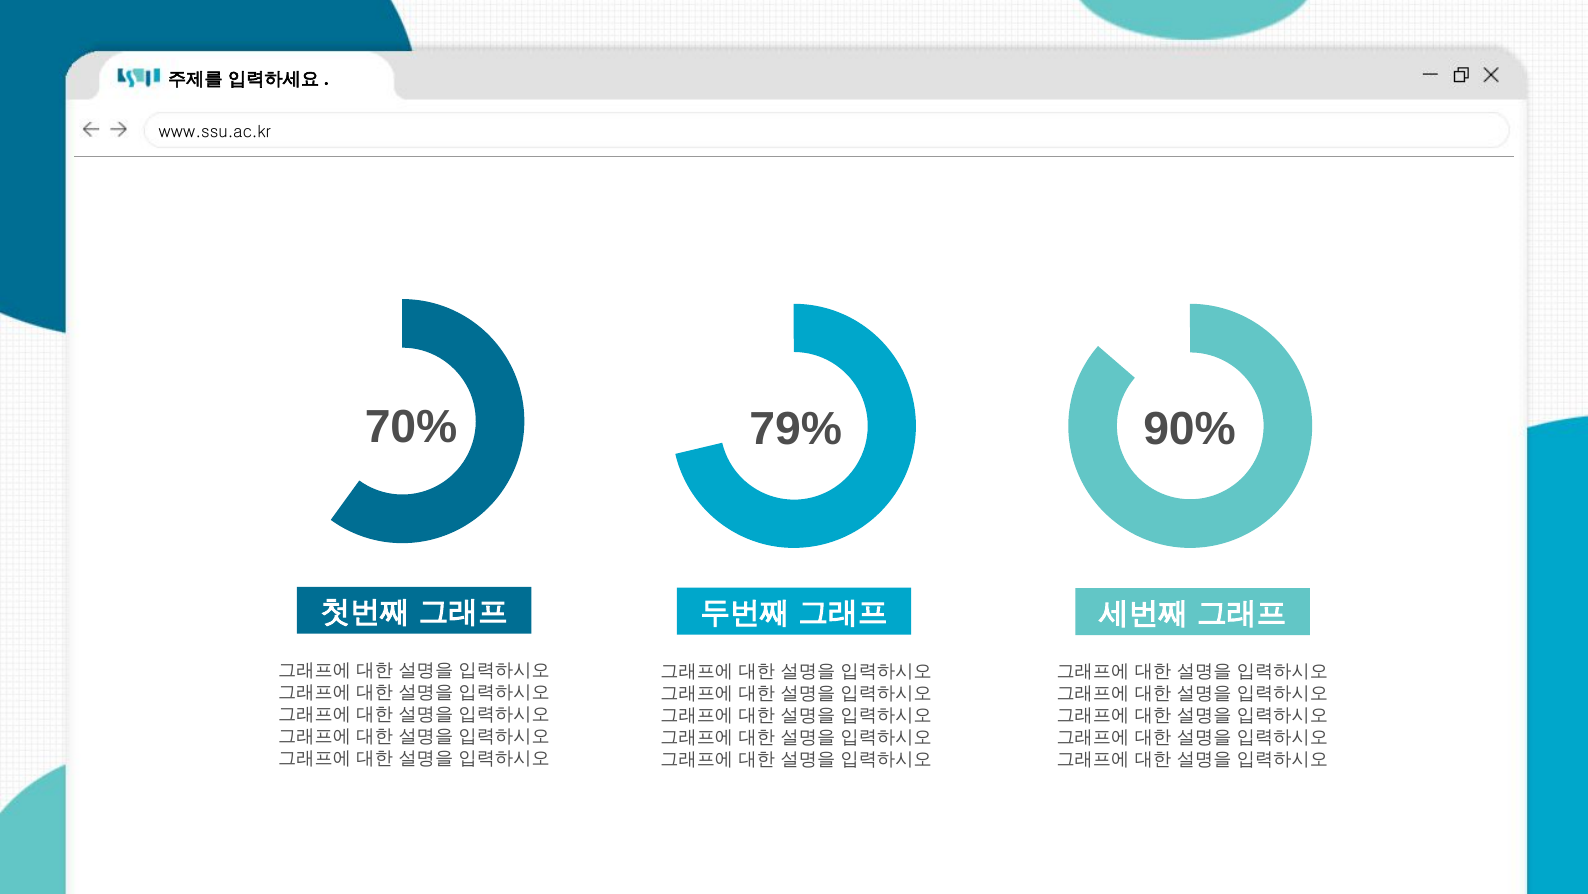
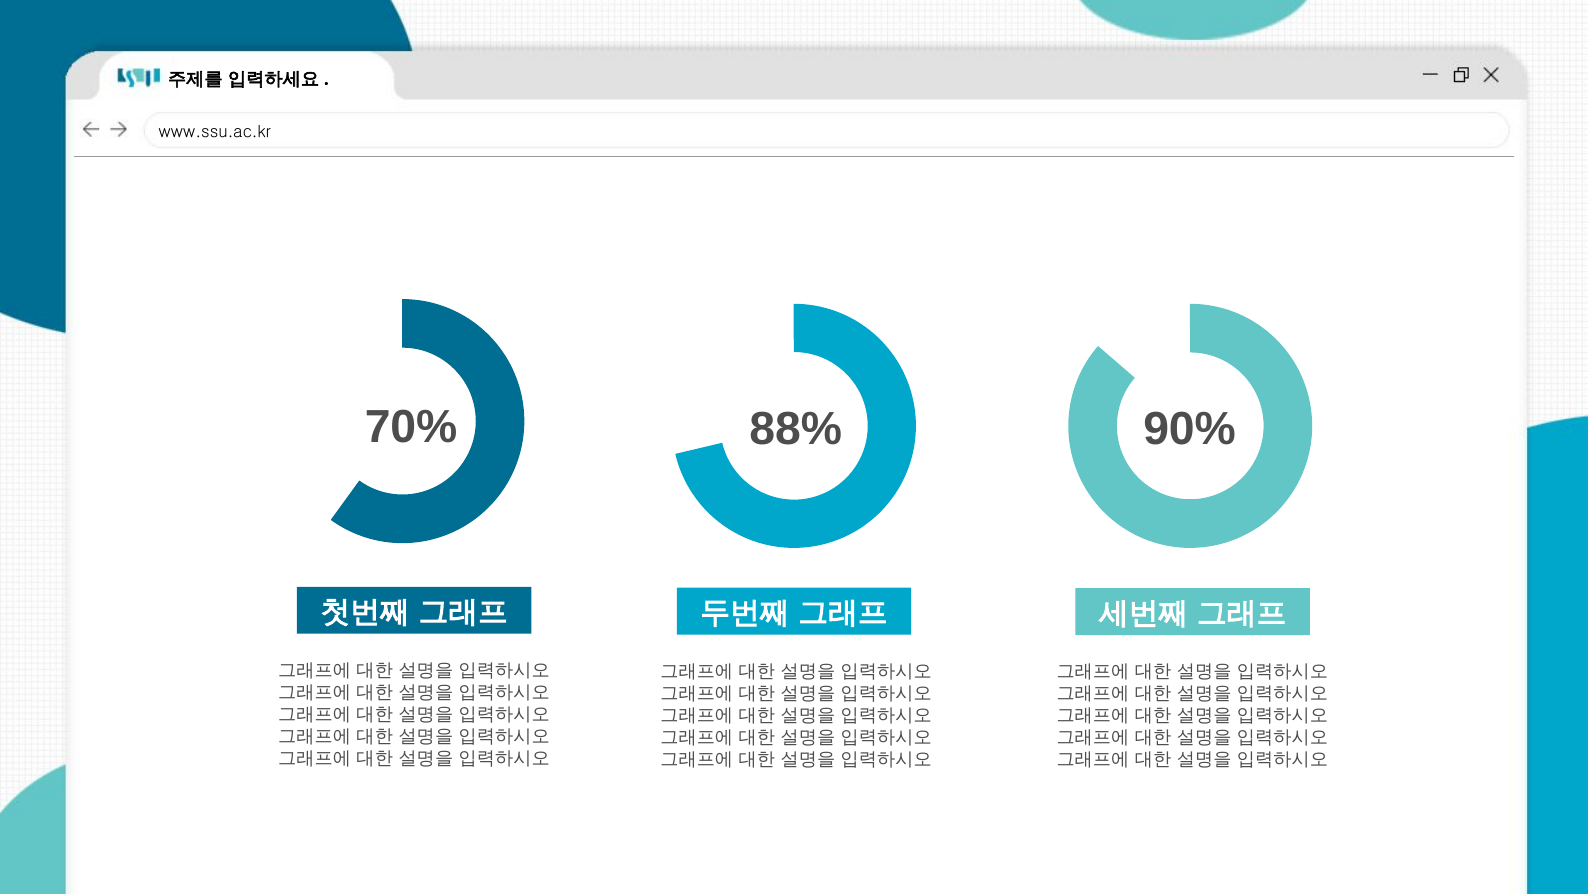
79%: 79% -> 88% (796, 429)
